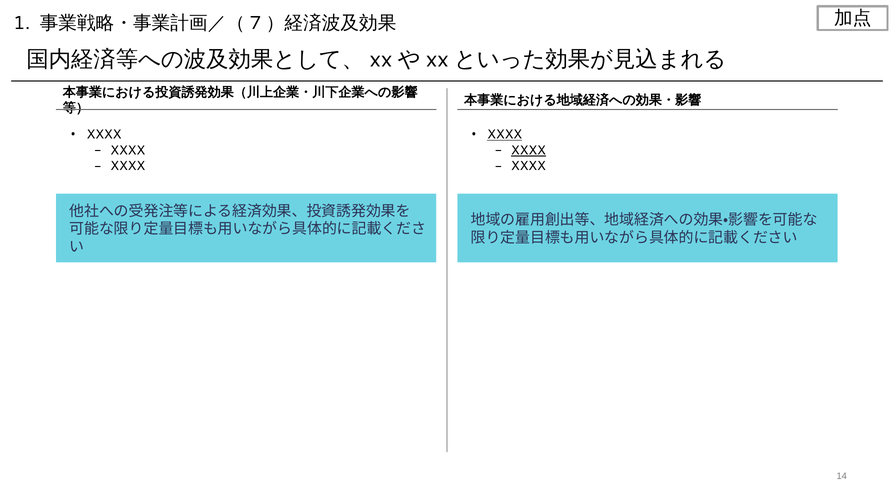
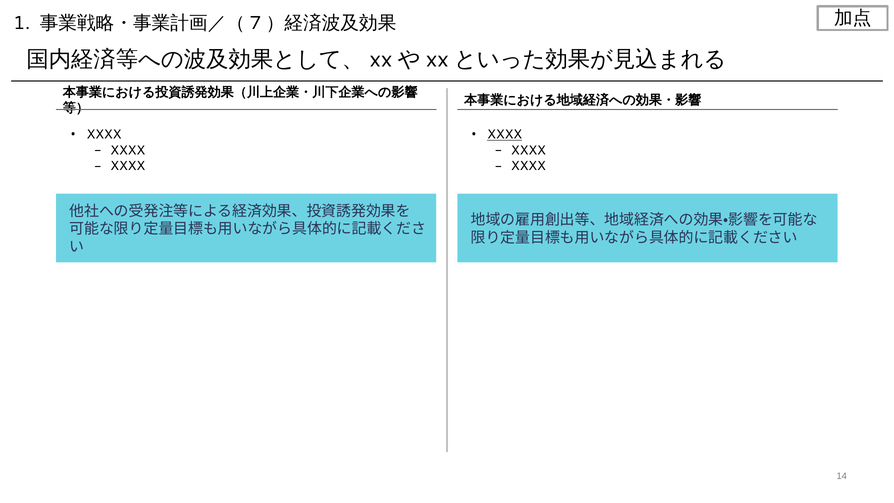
XXXX underline: present -> none (528, 150)
